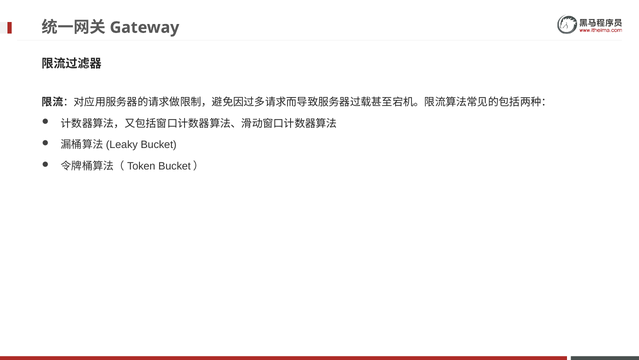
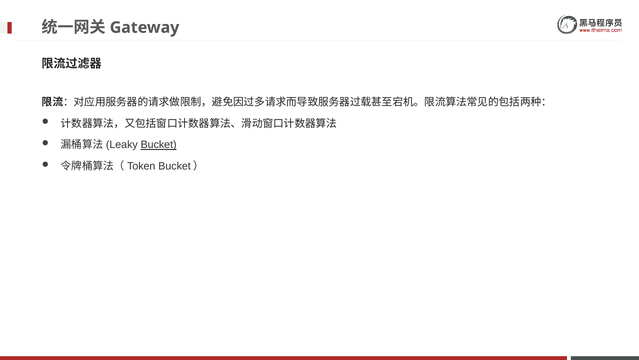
Bucket underline: none -> present (159, 145)
